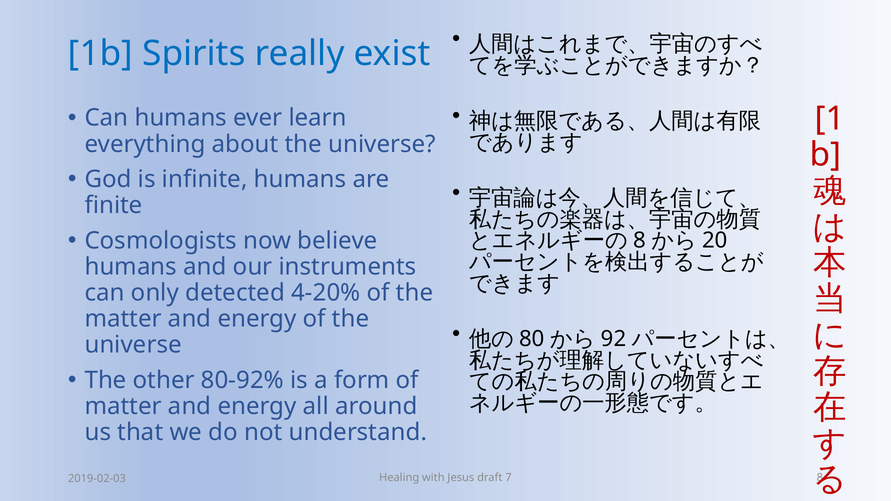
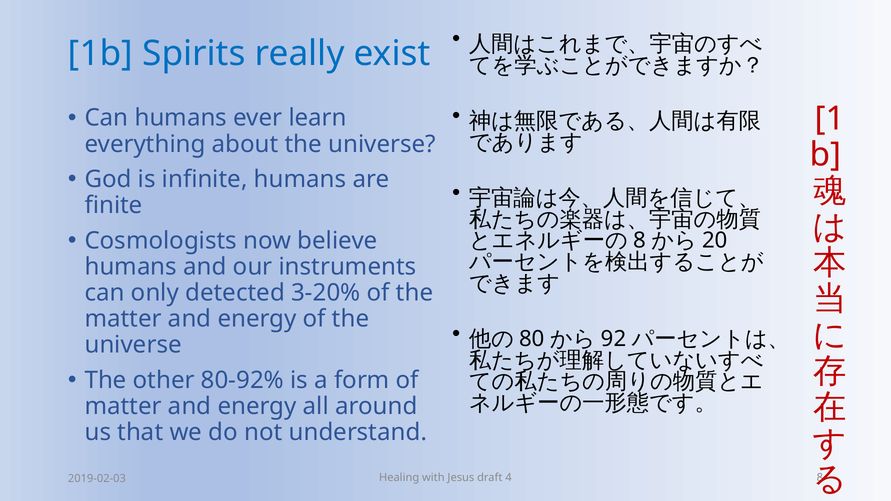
4-20%: 4-20% -> 3-20% (326, 293)
7: 7 -> 4 (509, 478)
